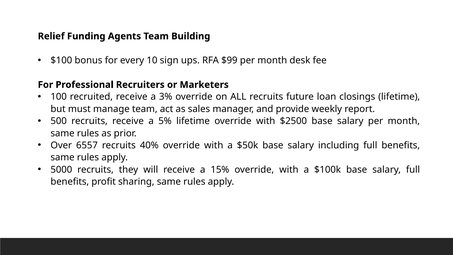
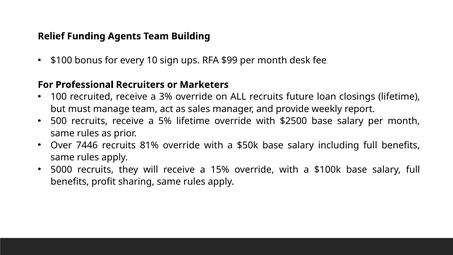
6557: 6557 -> 7446 (87, 145)
40%: 40% -> 81% (149, 145)
